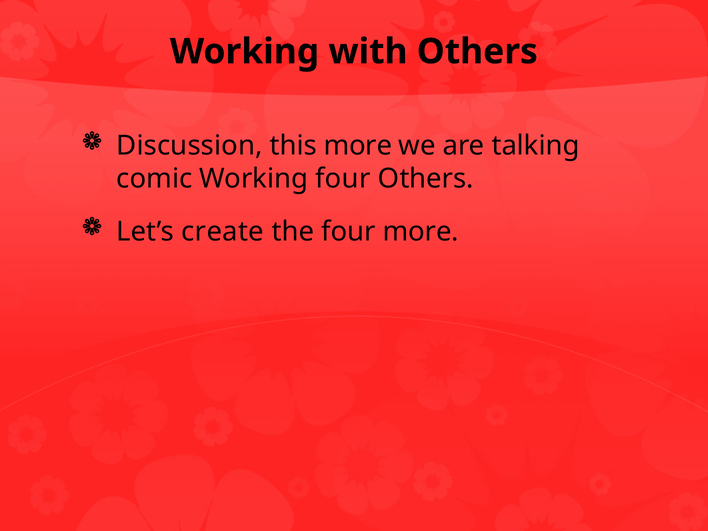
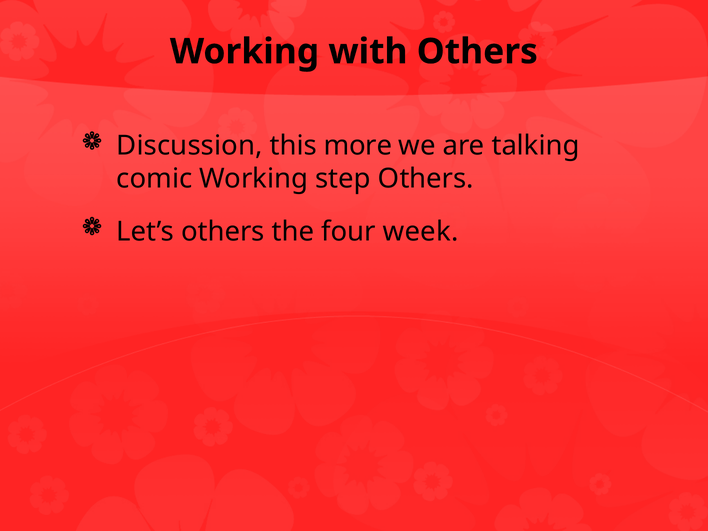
Working four: four -> step (343, 179)
Let’s create: create -> others (223, 231)
four more: more -> week (421, 231)
